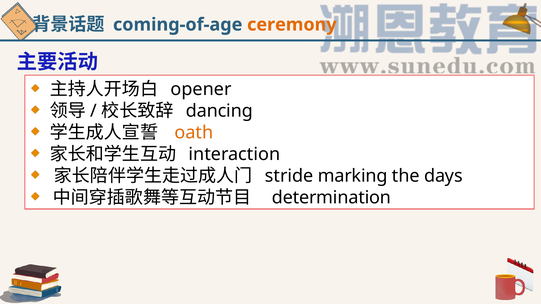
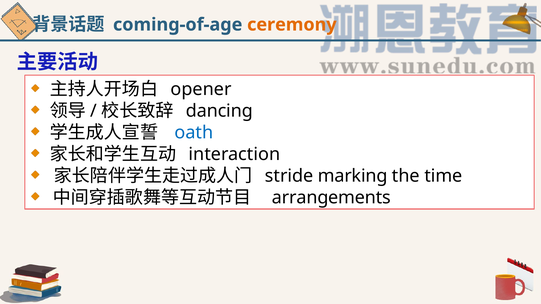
oath colour: orange -> blue (194, 133)
days: days -> time (443, 176)
determination: determination -> arrangements (331, 198)
